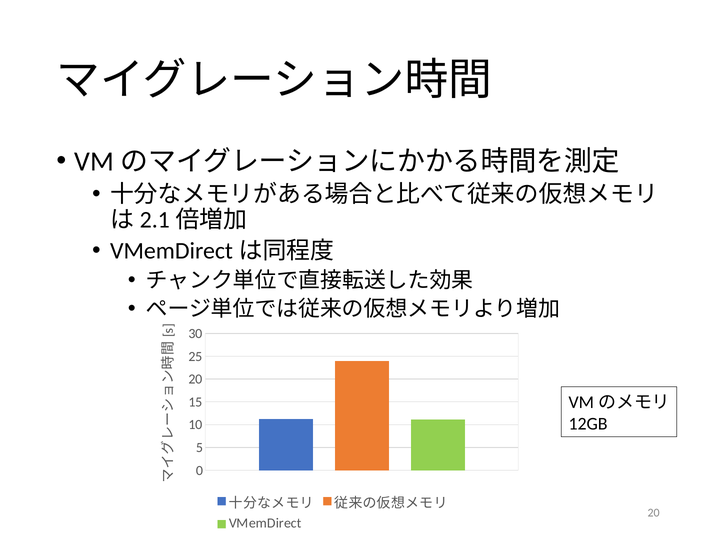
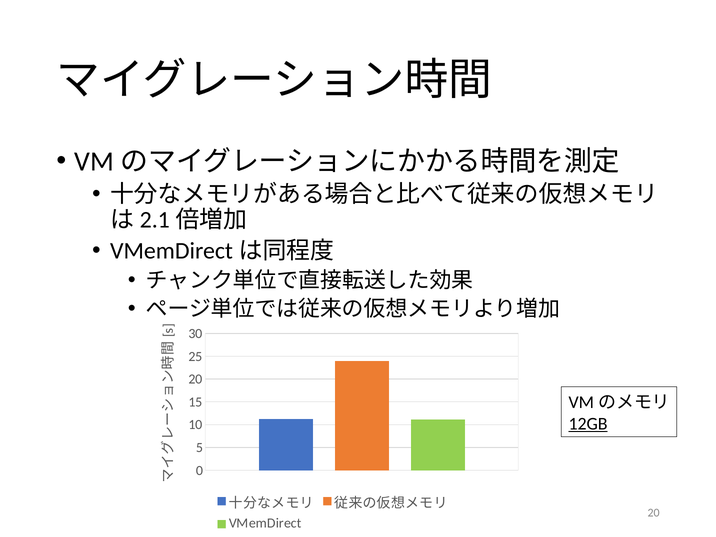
12GB underline: none -> present (588, 424)
